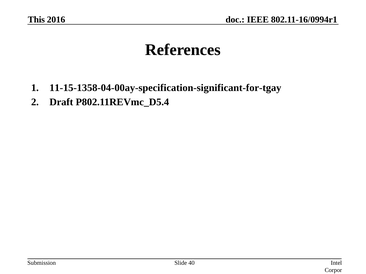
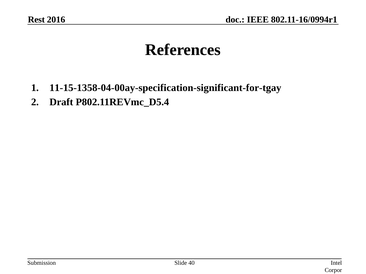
This: This -> Rest (36, 20)
